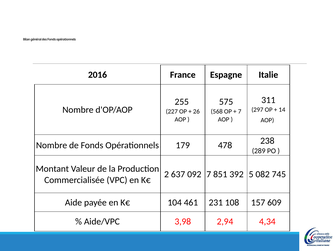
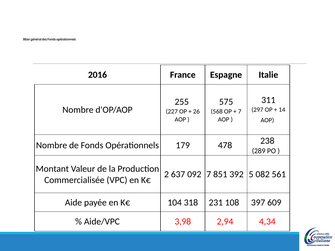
745: 745 -> 561 (279, 175)
461: 461 -> 318 (191, 203)
157: 157 -> 397 (258, 203)
